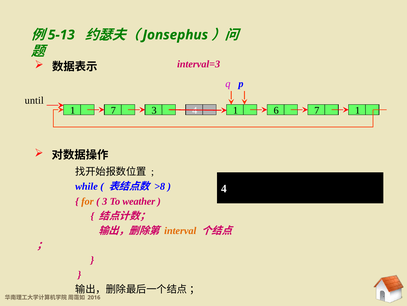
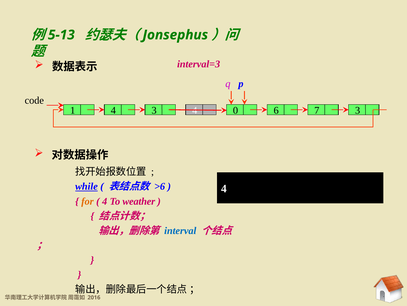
until: until -> code (34, 100)
1 7: 7 -> 4 (113, 110)
4 1: 1 -> 0 (235, 110)
7 1: 1 -> 3 (358, 110)
while underline: none -> present (86, 186)
>8: >8 -> >6 (160, 186)
3: 3 -> 4 (105, 201)
interval colour: orange -> blue (180, 230)
